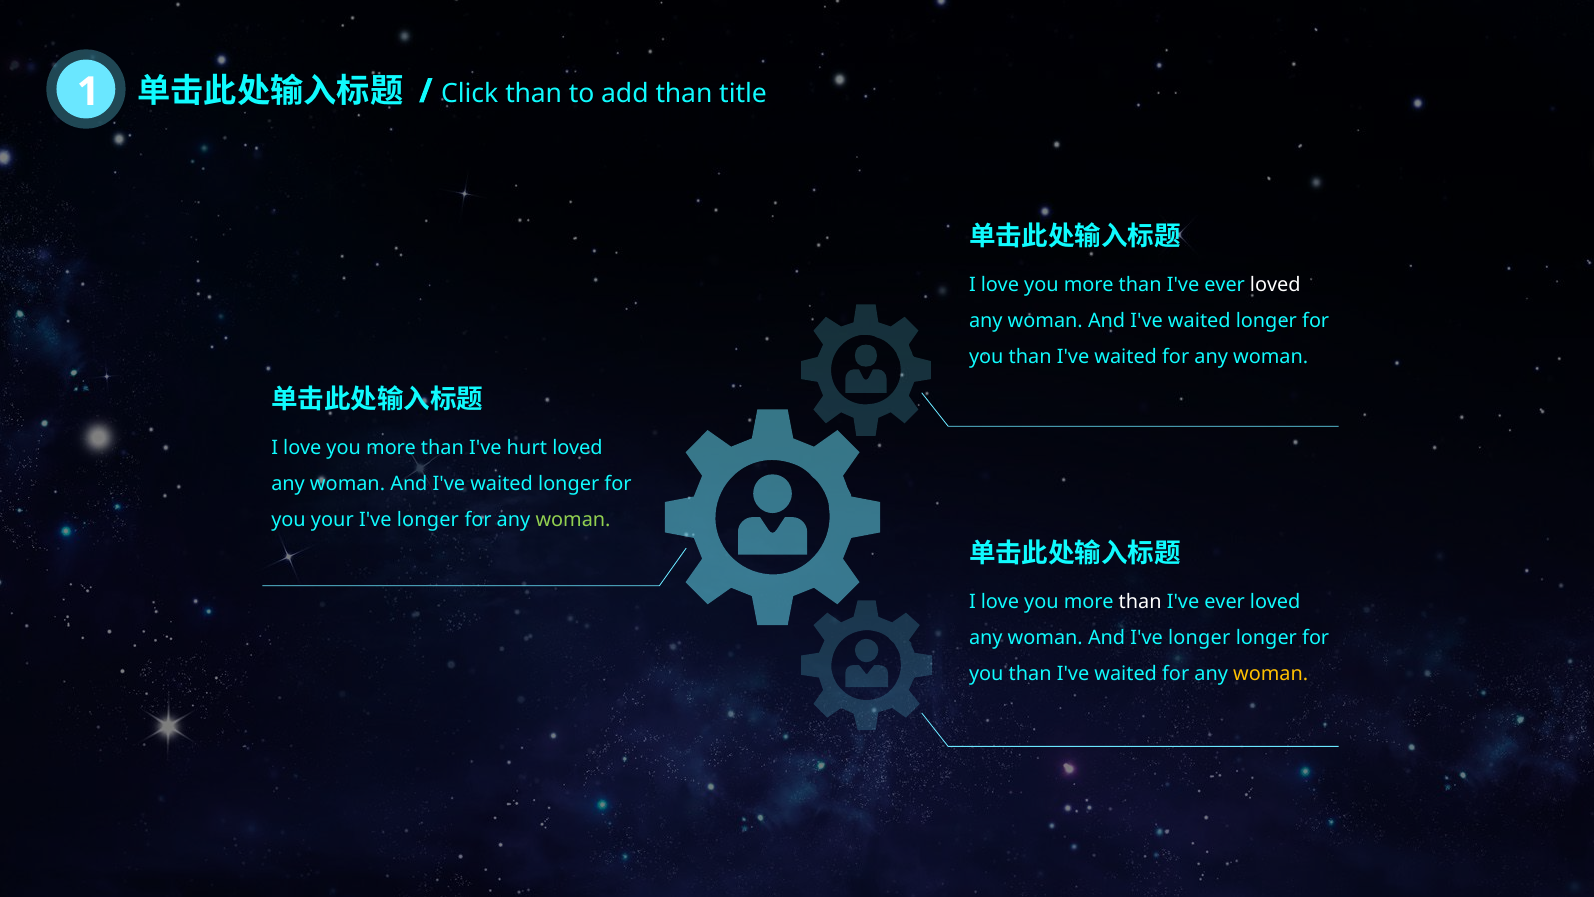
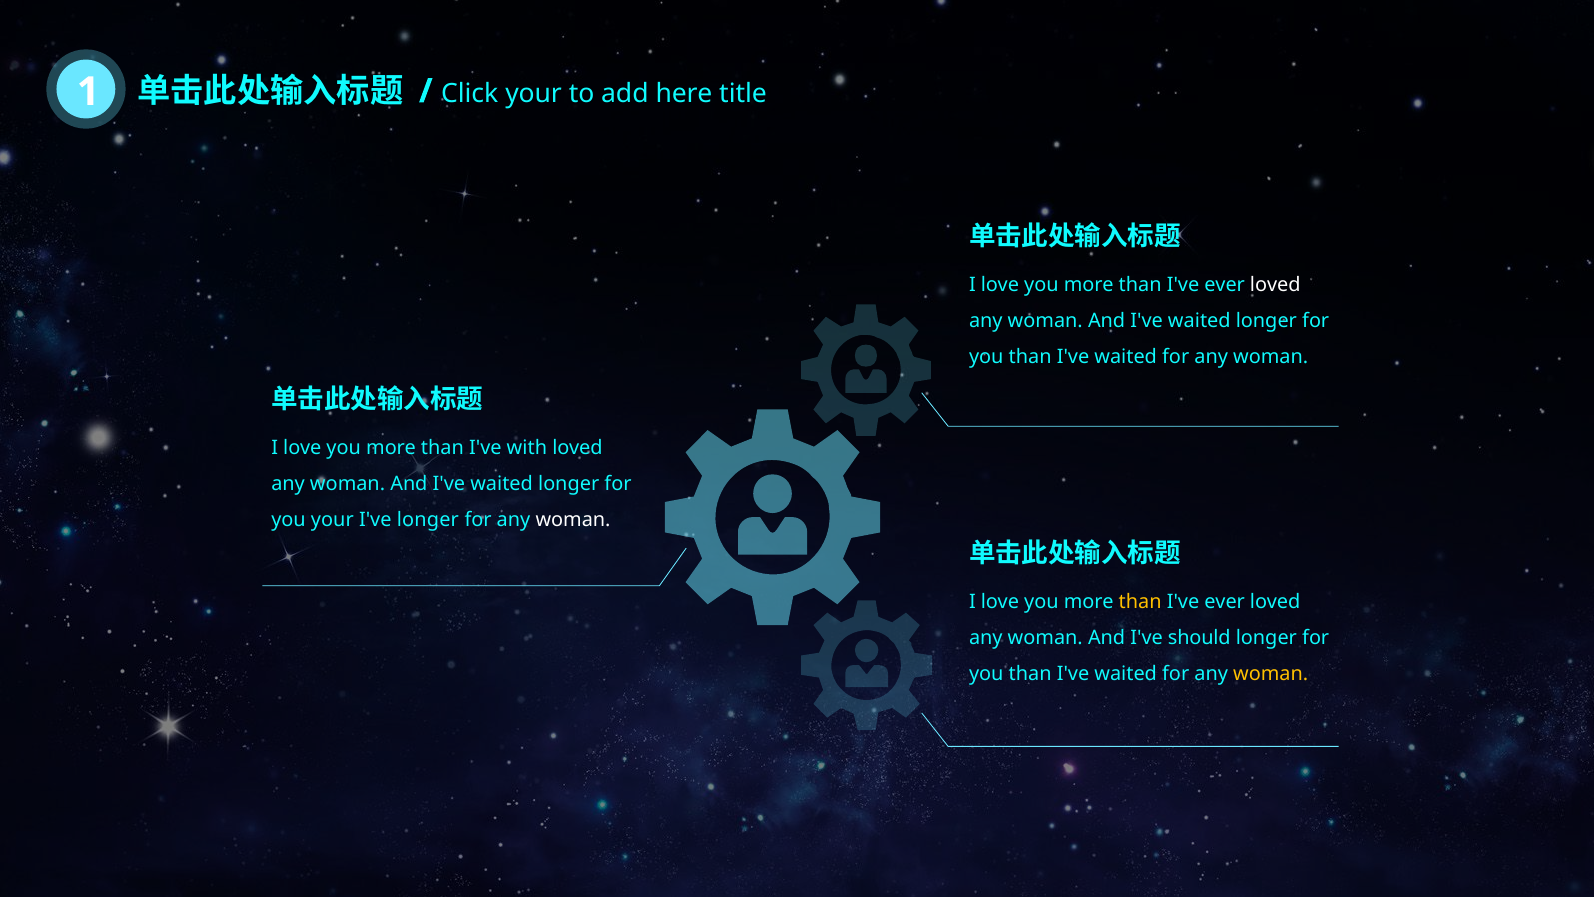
Click than: than -> your (534, 93)
add than: than -> here (684, 93)
hurt: hurt -> with (527, 448)
woman colour: light green -> white (573, 520)
than colour: white -> yellow (1140, 602)
And I've longer: longer -> should (1199, 638)
